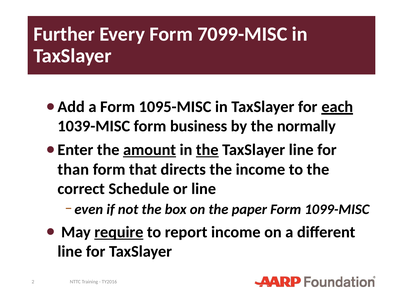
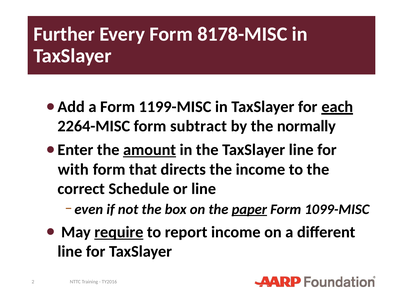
7099-MISC: 7099-MISC -> 8178-MISC (242, 34)
1095-MISC: 1095-MISC -> 1199-MISC (175, 107)
1039-MISC: 1039-MISC -> 2264-MISC (94, 126)
business: business -> subtract (198, 126)
the underline: present -> none (207, 150)
than: than -> with (73, 170)
paper underline: none -> present (249, 210)
